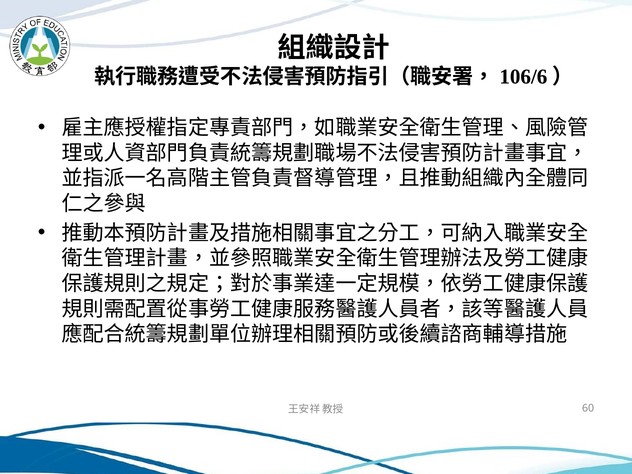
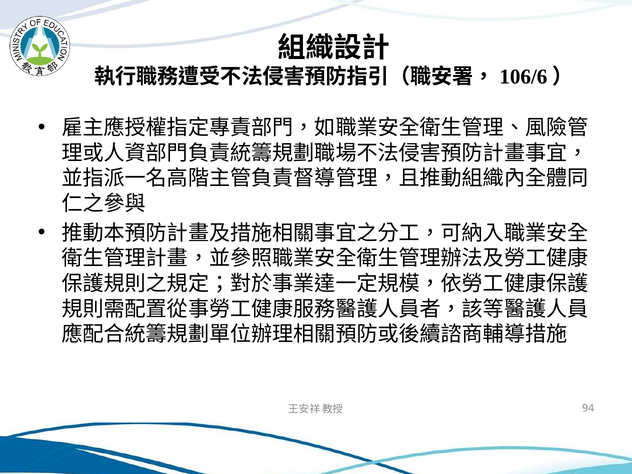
60: 60 -> 94 (588, 408)
